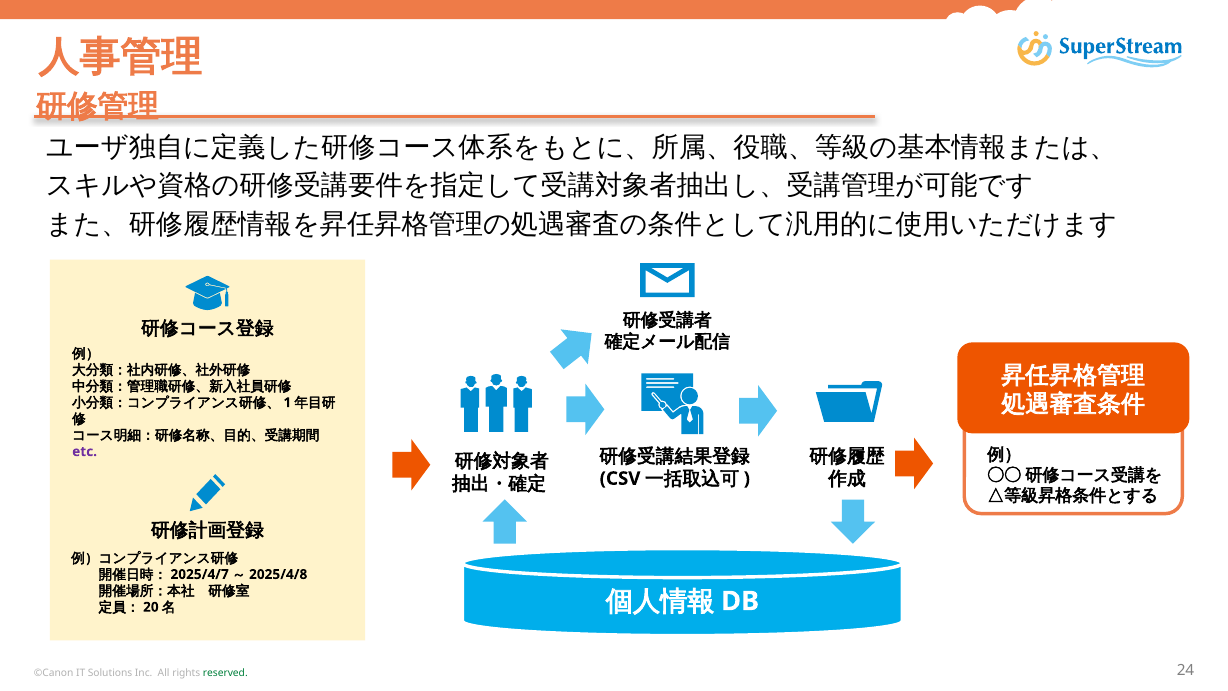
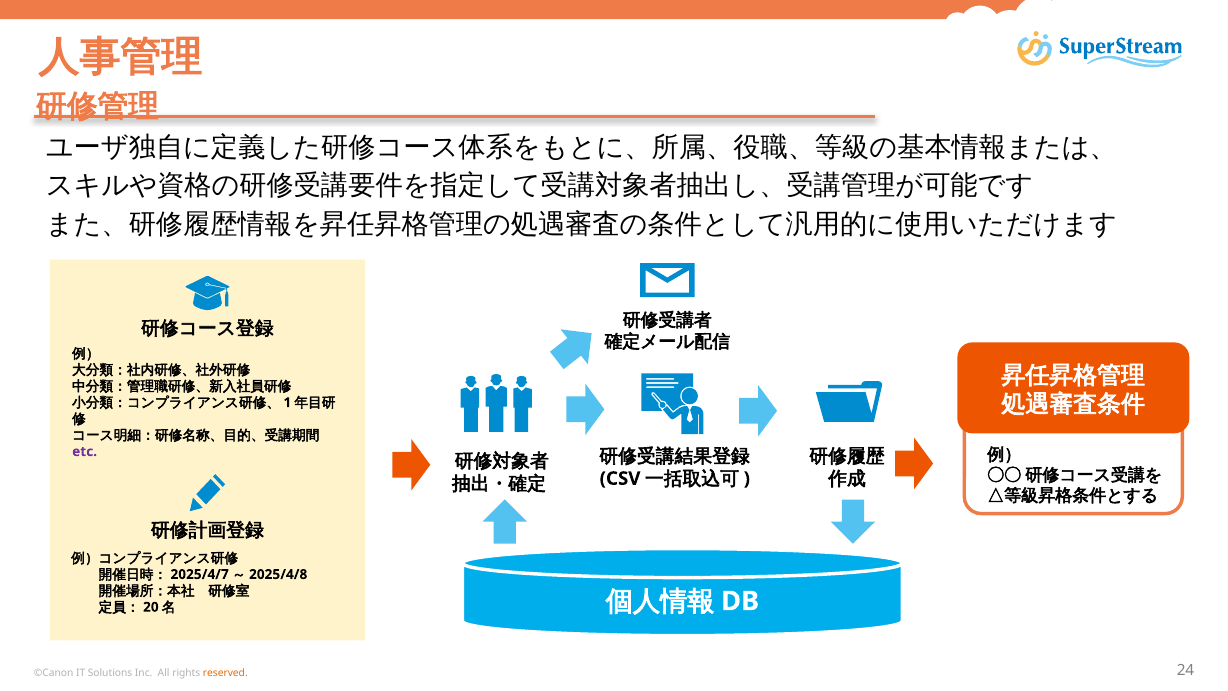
reserved colour: green -> orange (225, 673)
